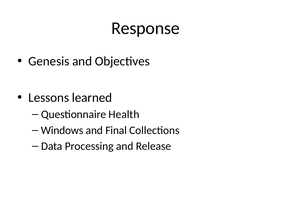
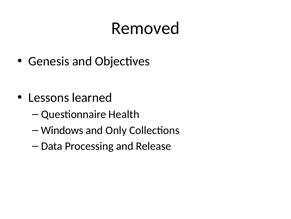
Response: Response -> Removed (145, 28)
Final: Final -> Only (116, 130)
